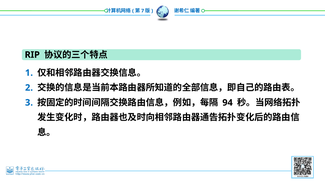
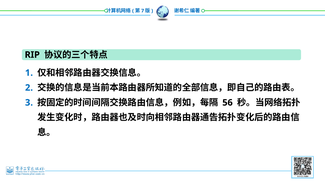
94: 94 -> 56 (228, 103)
